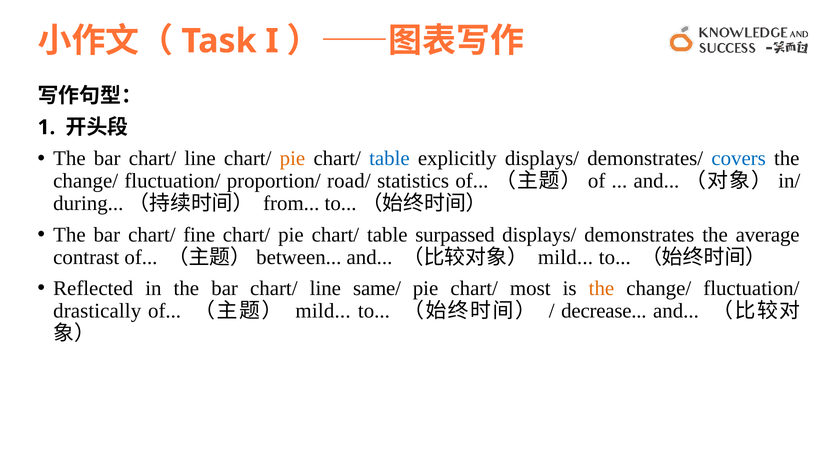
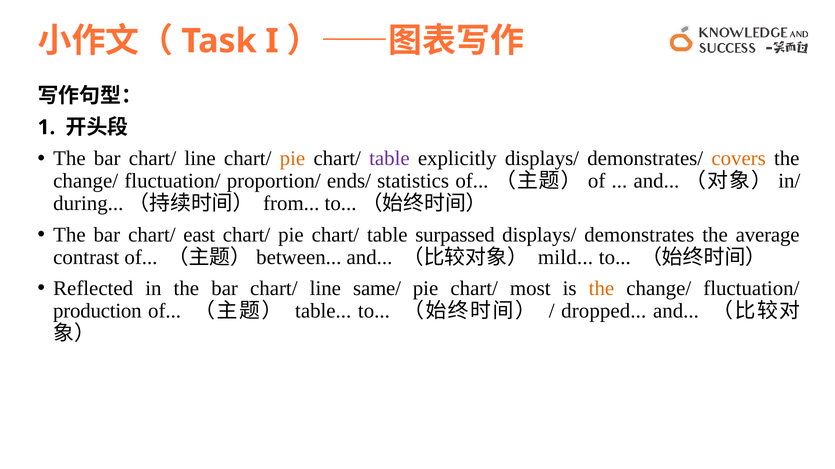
table colour: blue -> purple (389, 159)
covers colour: blue -> orange (739, 159)
road/: road/ -> ends/ (349, 181)
fine: fine -> east (199, 235)
drastically: drastically -> production (97, 311)
mild: mild -> table (323, 311)
decrease: decrease -> dropped (604, 311)
